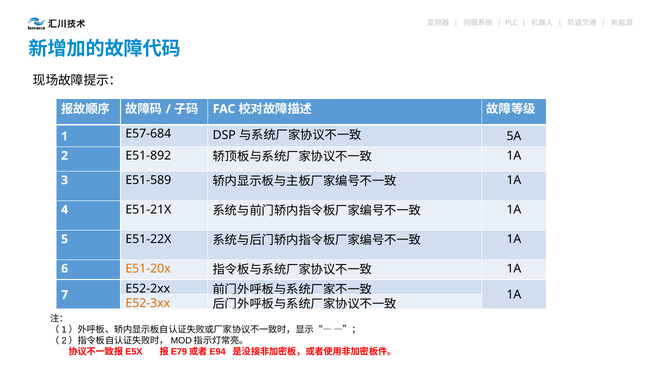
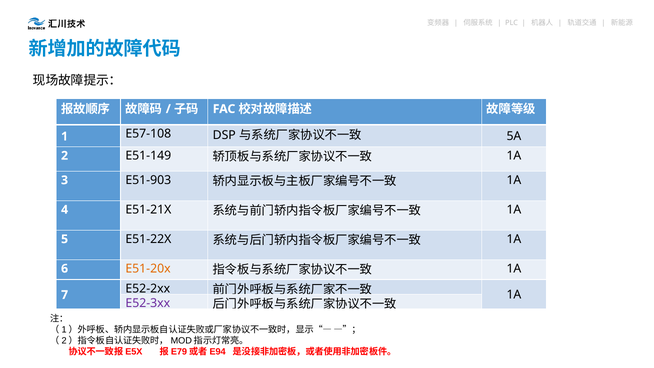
E57-684: E57-684 -> E57-108 (148, 134)
E51-892: E51-892 -> E51-149 (148, 156)
E51-589: E51-589 -> E51-903 (148, 180)
E52-3xx colour: orange -> purple (148, 303)
